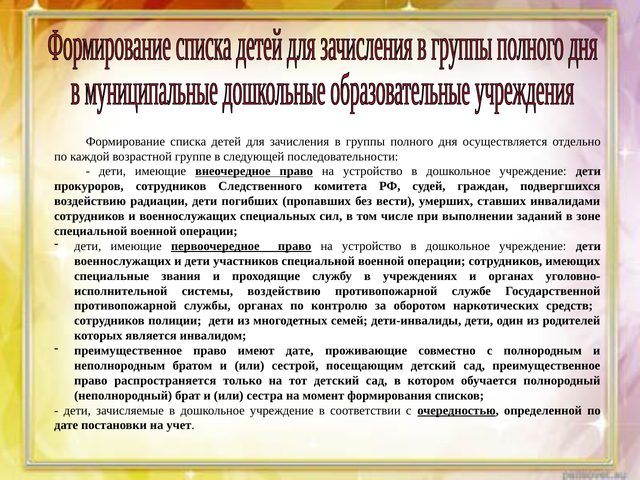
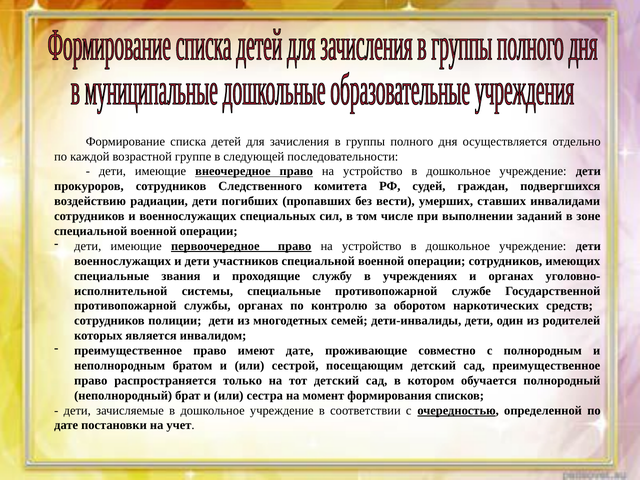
системы воздействию: воздействию -> специальные (284, 291)
